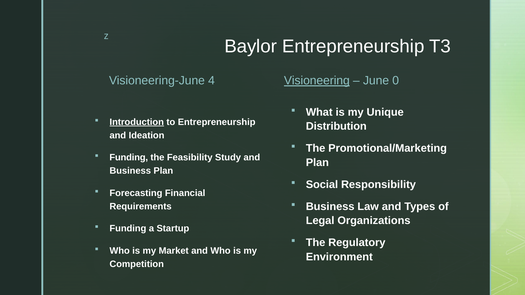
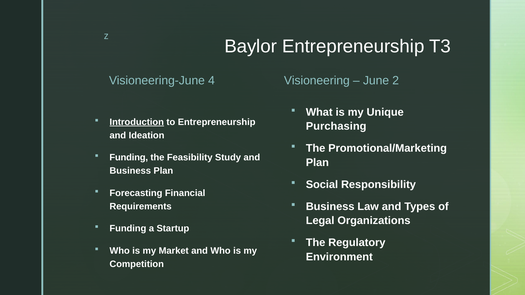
Visioneering underline: present -> none (317, 81)
0: 0 -> 2 (396, 81)
Distribution: Distribution -> Purchasing (336, 126)
